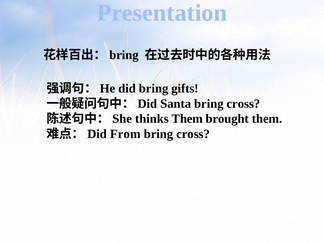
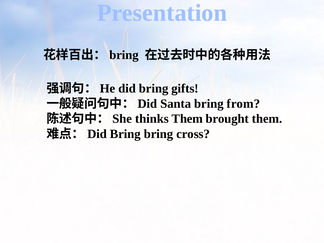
Santa bring cross: cross -> from (243, 104)
From: From -> Bring (125, 134)
